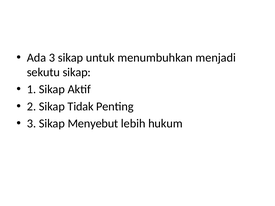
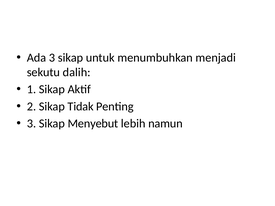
sekutu sikap: sikap -> dalih (77, 72)
hukum: hukum -> namun (165, 124)
